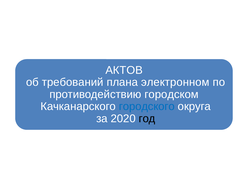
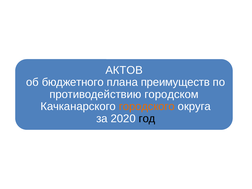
требований: требований -> бюджетного (73, 82)
электронном: электронном -> преимуществ (175, 82)
городского colour: blue -> orange (147, 106)
